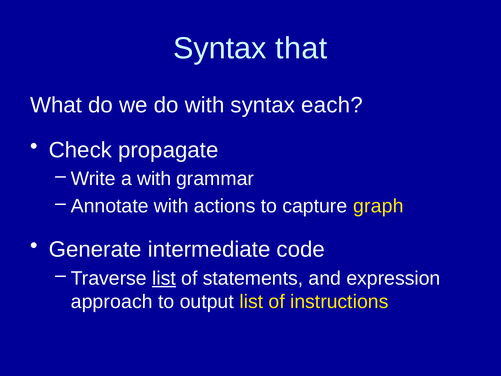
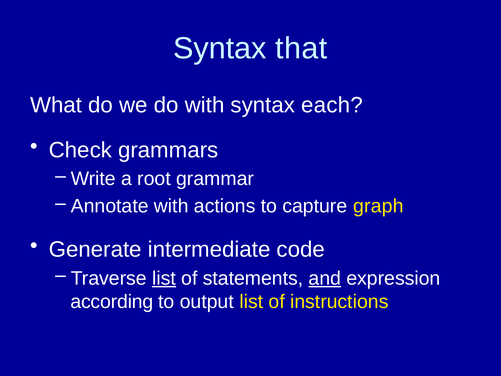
propagate: propagate -> grammars (168, 150)
a with: with -> root (154, 179)
and underline: none -> present (325, 278)
approach: approach -> according (112, 302)
